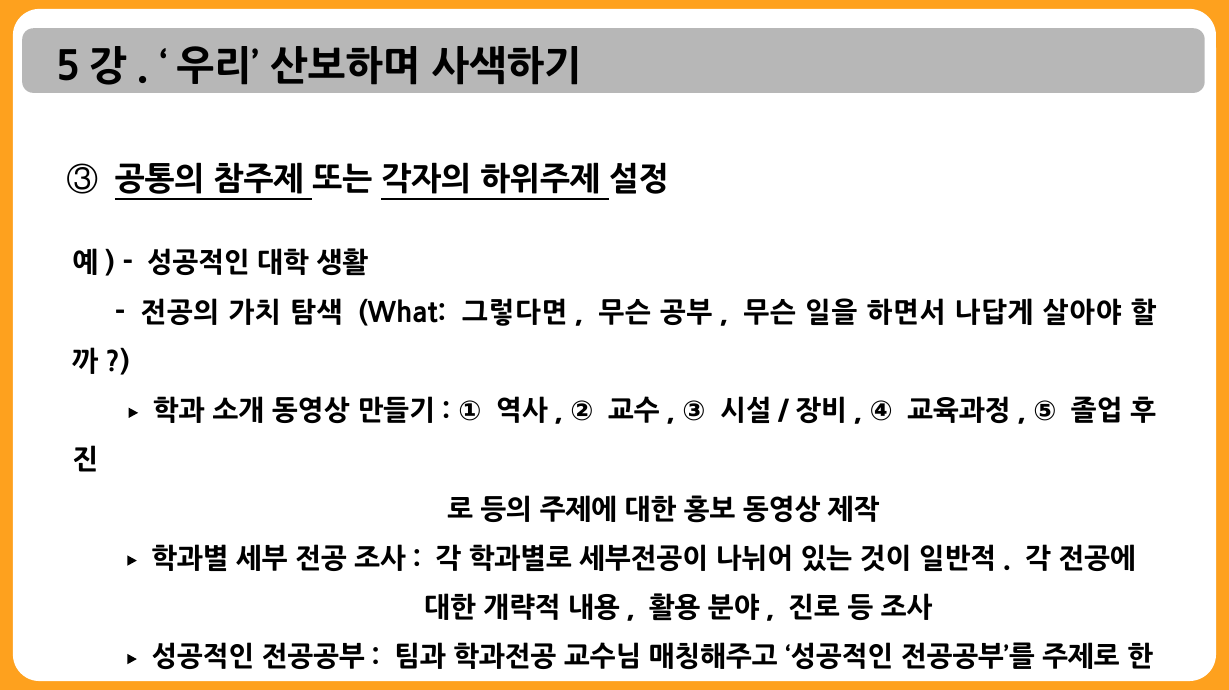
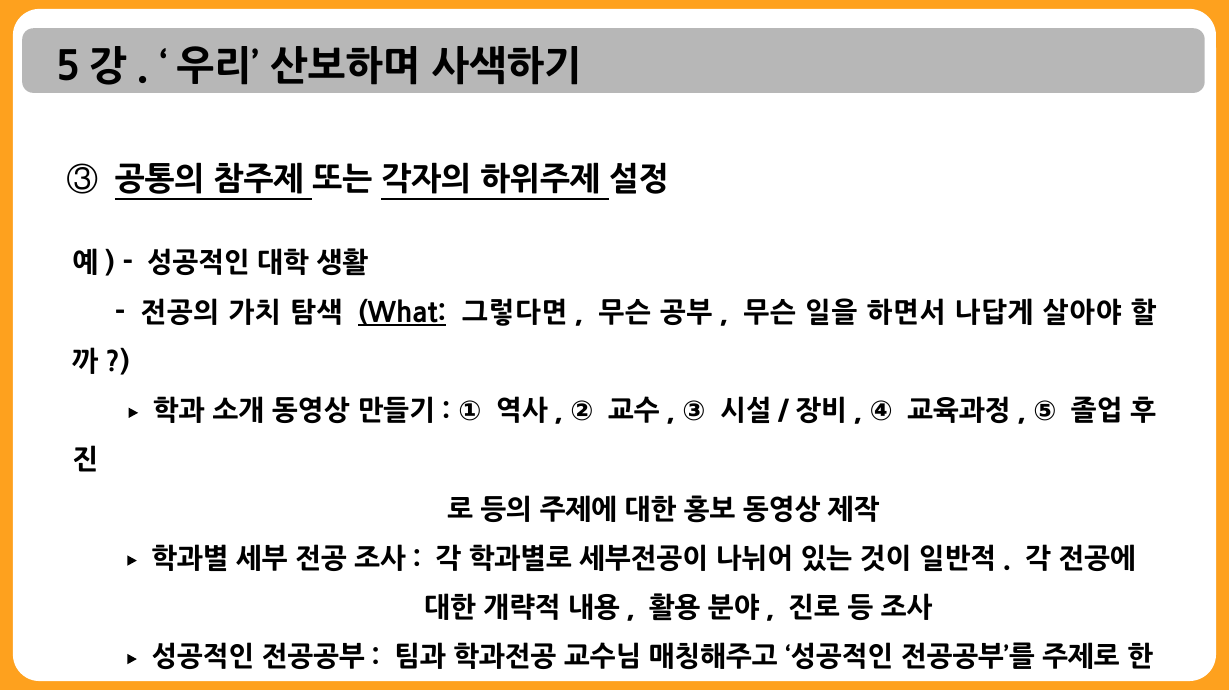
What underline: none -> present (402, 313)
